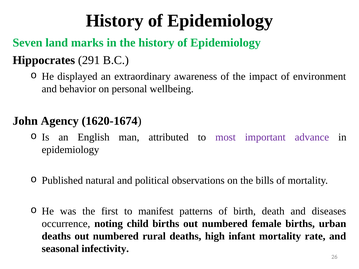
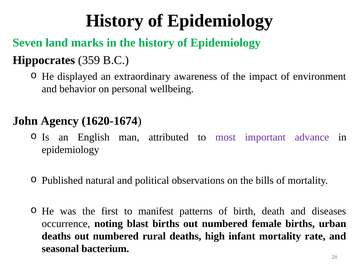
291: 291 -> 359 (89, 60)
child: child -> blast (138, 224)
infectivity: infectivity -> bacterium (105, 249)
